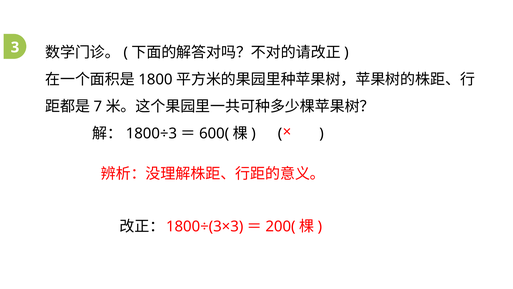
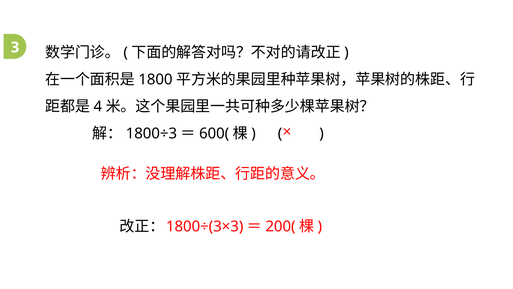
7: 7 -> 4 (98, 106)
